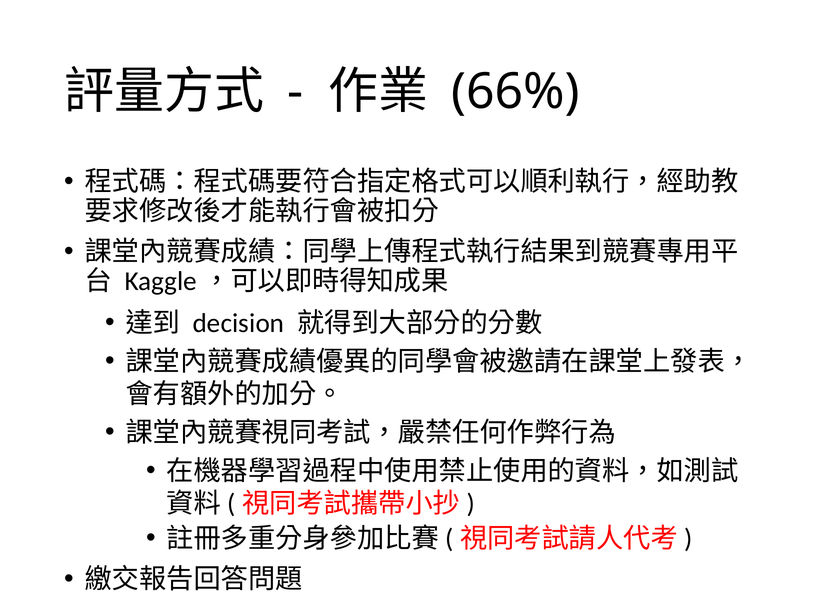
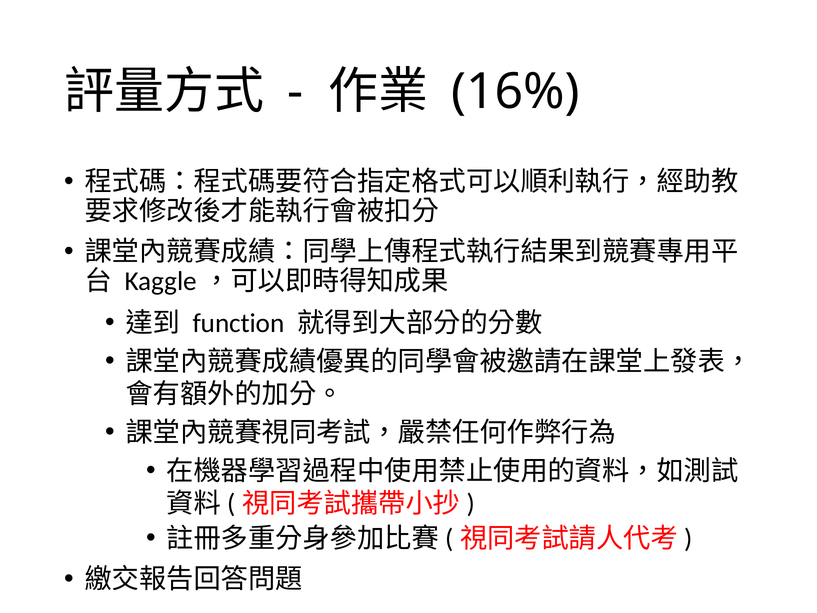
66%: 66% -> 16% (516, 92)
decision: decision -> function (239, 323)
